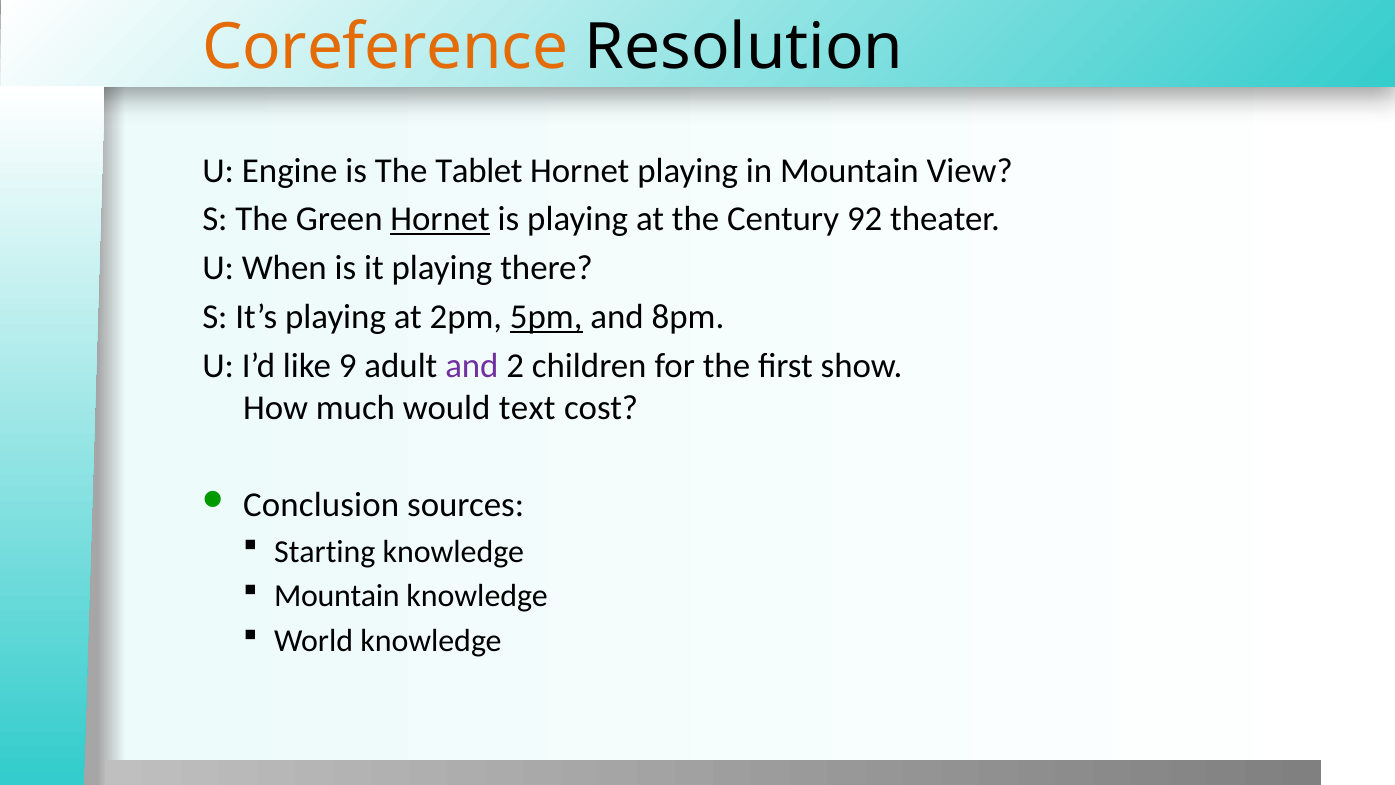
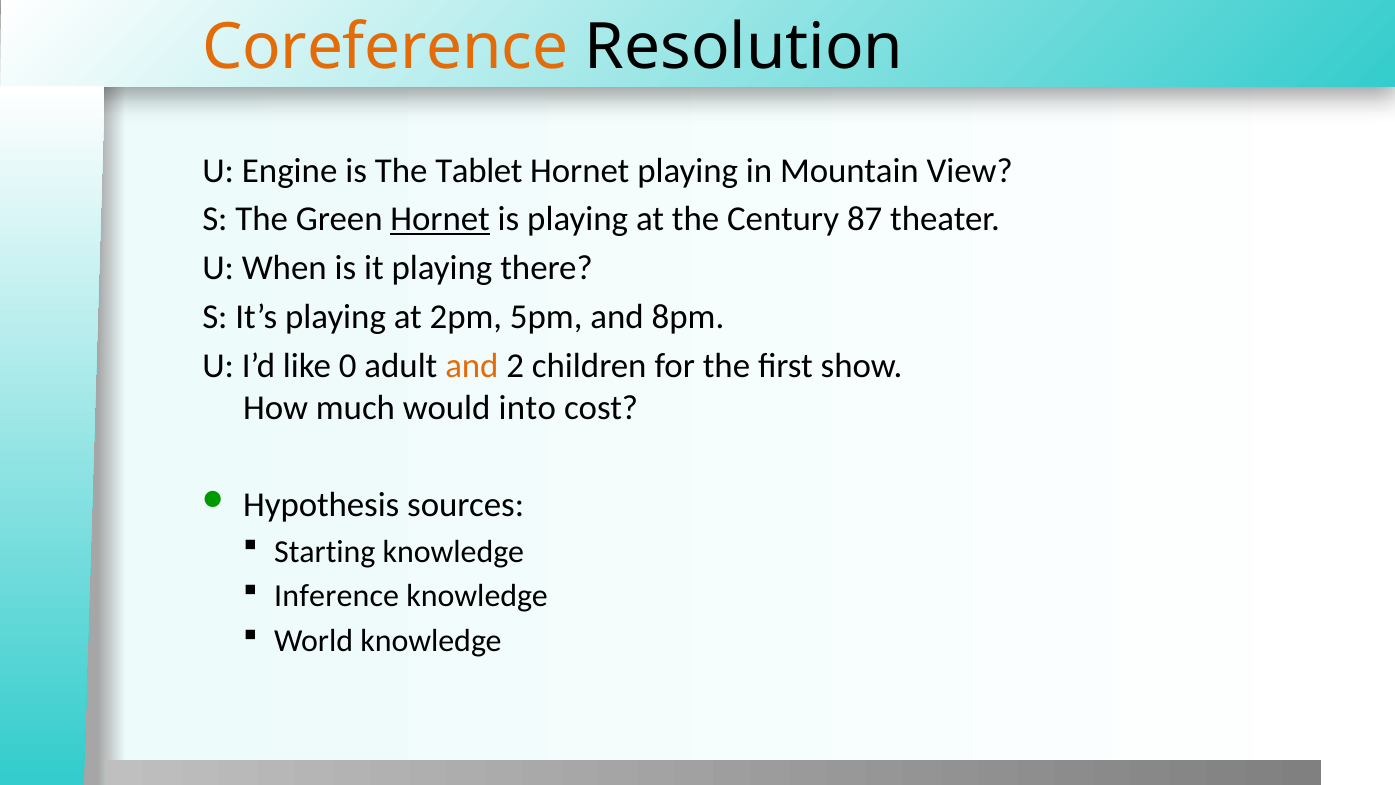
92: 92 -> 87 (865, 219)
5pm underline: present -> none (546, 317)
9: 9 -> 0 (348, 366)
and colour: purple -> orange (472, 366)
text: text -> into (527, 408)
Conclusion: Conclusion -> Hypothesis (321, 505)
Mountain: Mountain -> Inference (337, 596)
